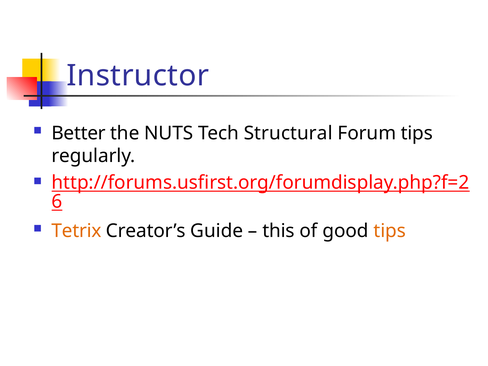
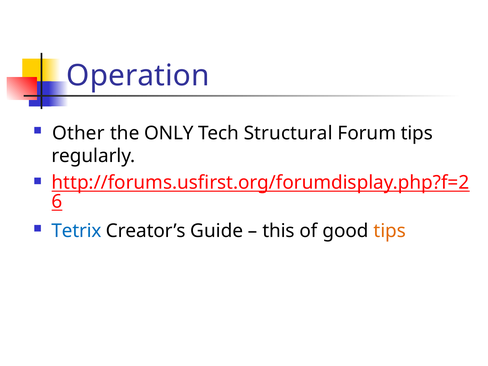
Instructor: Instructor -> Operation (138, 76)
Better: Better -> Other (78, 133)
NUTS: NUTS -> ONLY (169, 133)
Tetrix colour: orange -> blue (76, 231)
